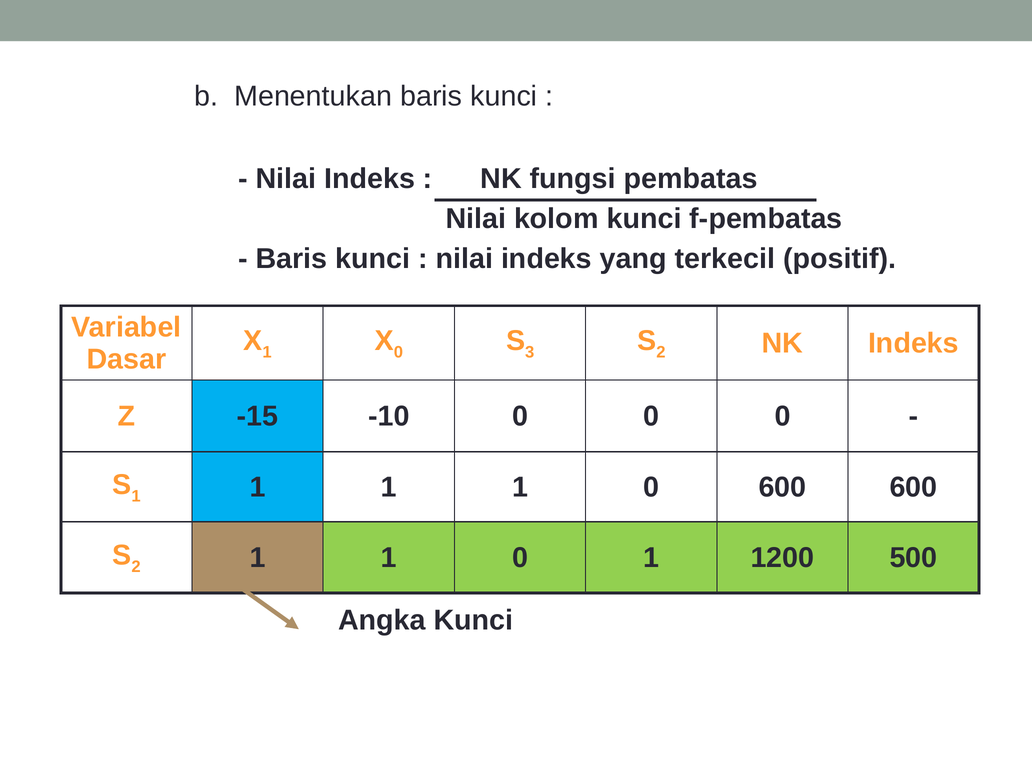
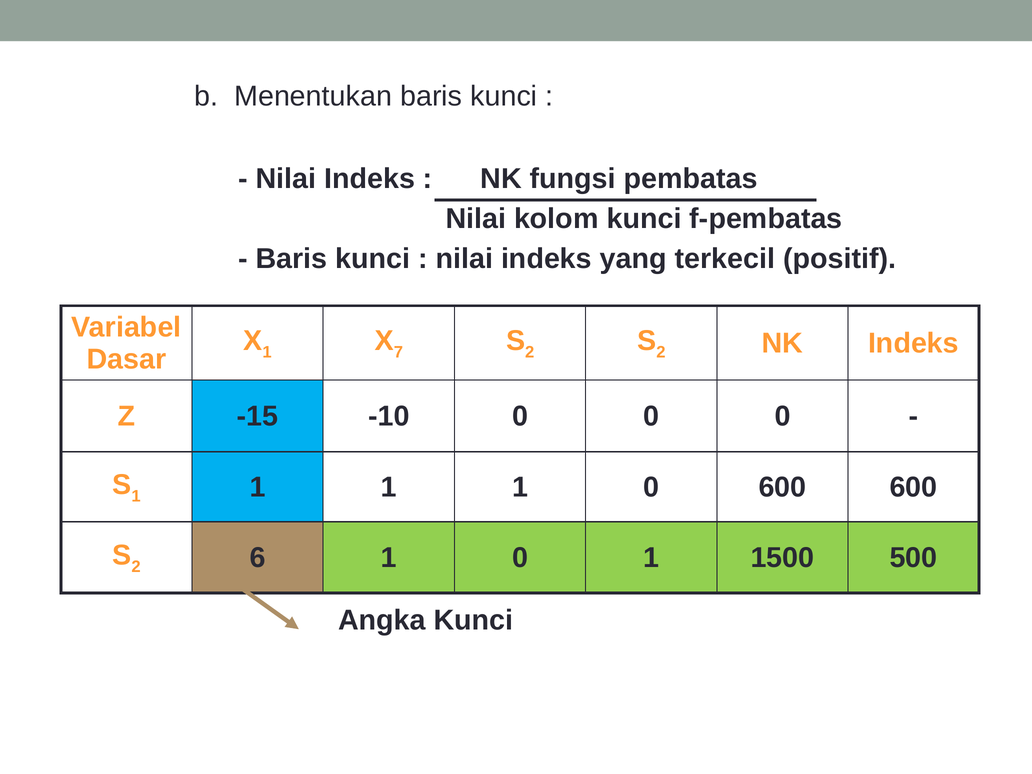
0: 0 -> 7 (398, 352)
3: 3 -> 2 (530, 352)
2 1: 1 -> 6 (258, 558)
1200: 1200 -> 1500 (782, 558)
